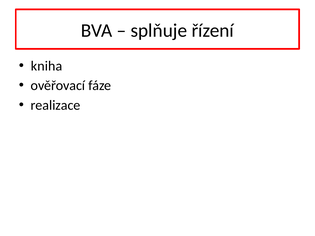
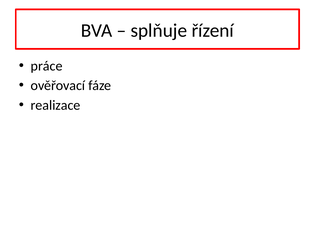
kniha: kniha -> práce (47, 66)
